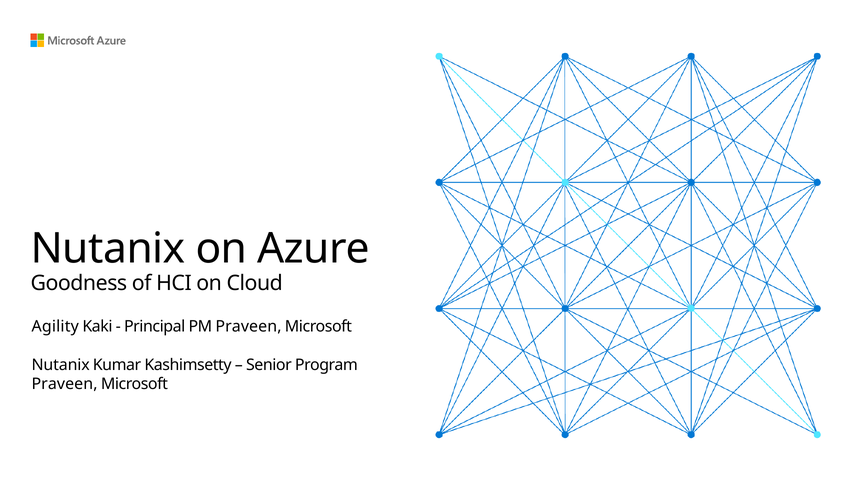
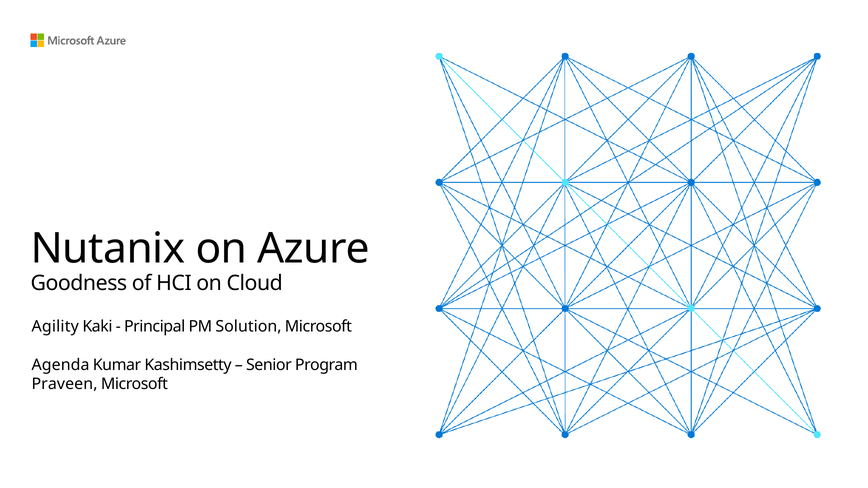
PM Praveen: Praveen -> Solution (249, 327)
Nutanix: Nutanix -> Agenda (61, 365)
